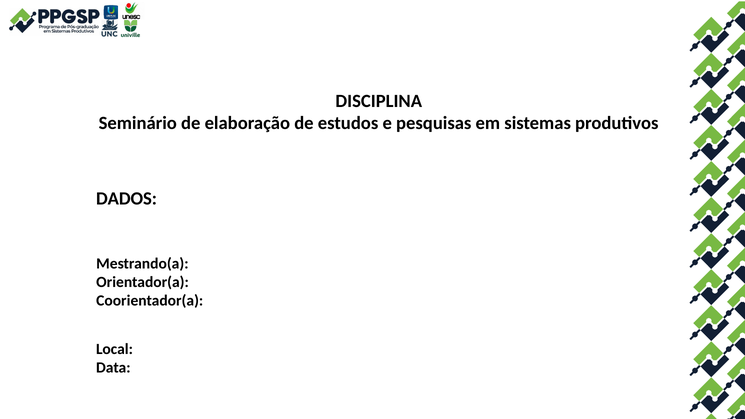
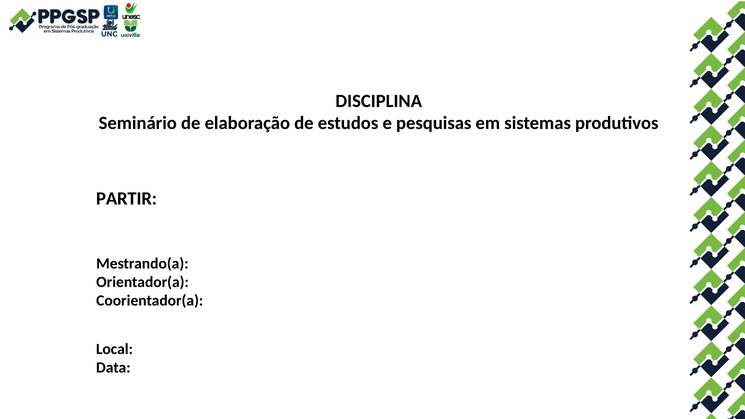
DADOS: DADOS -> PARTIR (127, 199)
